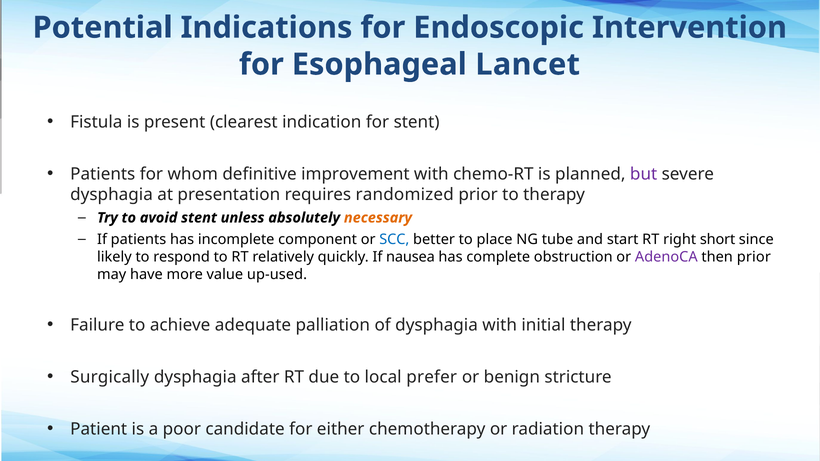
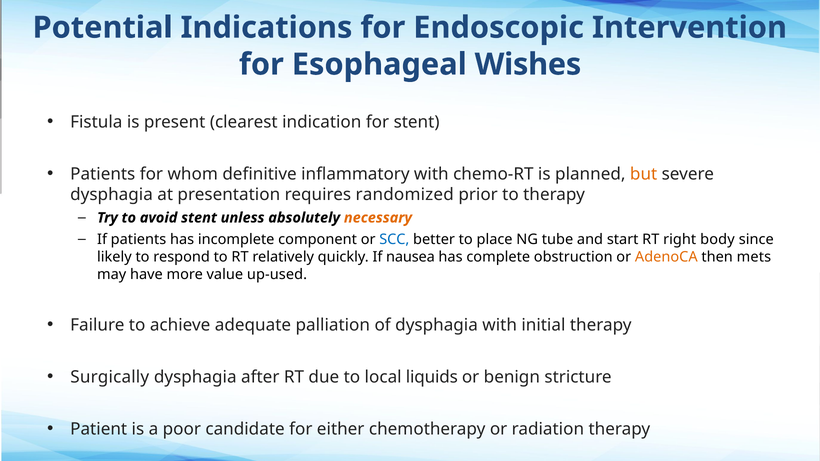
Lancet: Lancet -> Wishes (528, 64)
improvement: improvement -> inflammatory (355, 174)
but colour: purple -> orange (644, 174)
short: short -> body (717, 240)
AdenoCA colour: purple -> orange (666, 257)
then prior: prior -> mets (754, 257)
prefer: prefer -> liquids (432, 377)
